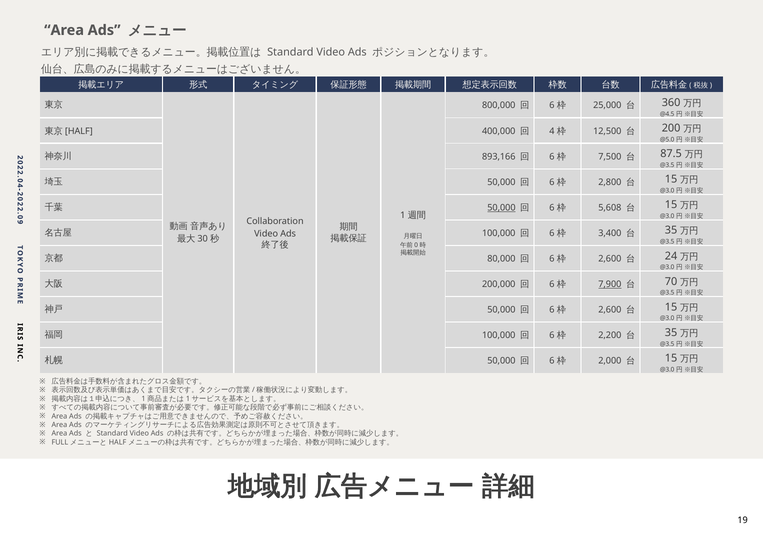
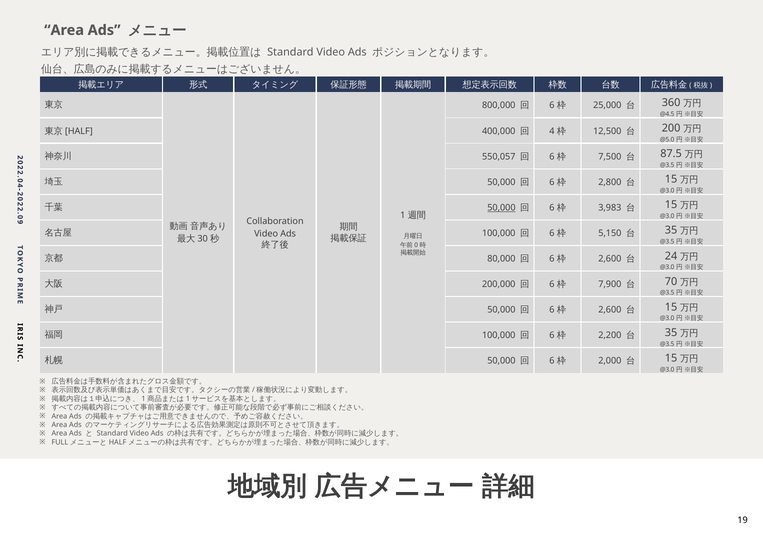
893,166: 893,166 -> 550,057 (499, 157)
5,608: 5,608 -> 3,983 (610, 208)
3,400: 3,400 -> 5,150 (610, 233)
7,900 underline: present -> none (610, 285)
